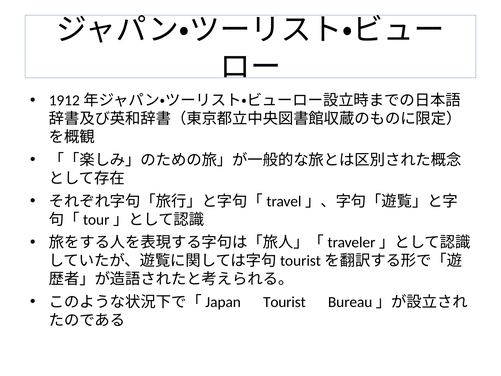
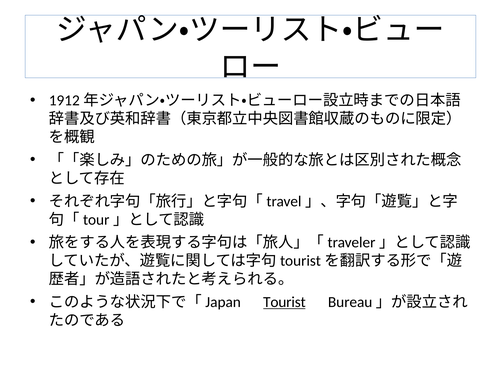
Tourist underline: none -> present (284, 302)
